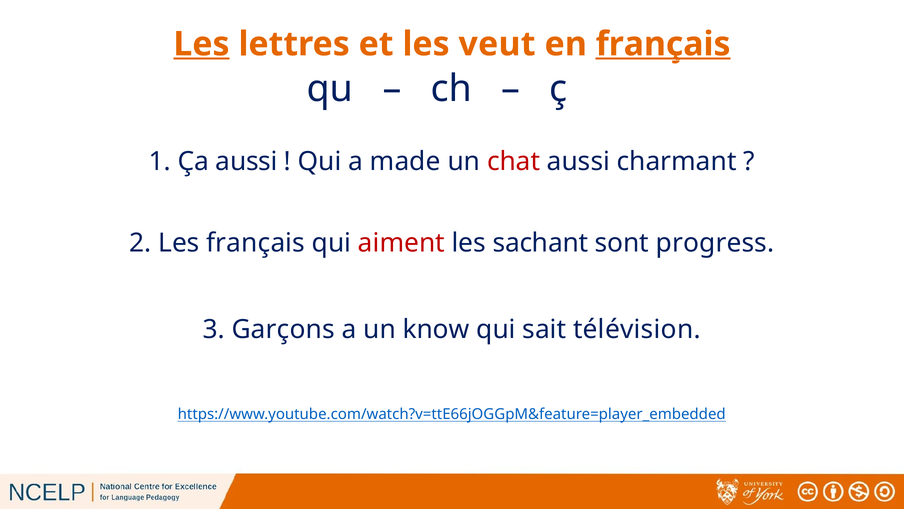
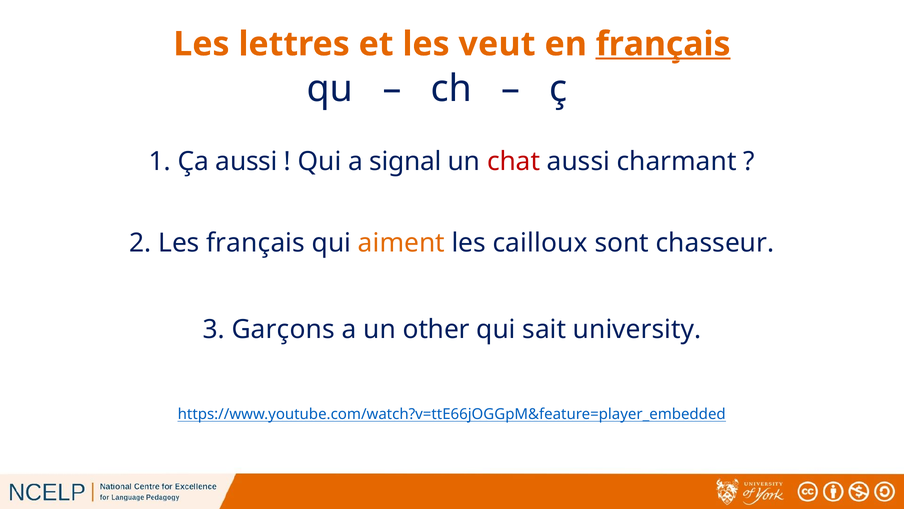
Les underline: present -> none (201, 44)
made: made -> signal (405, 161)
aiment colour: red -> orange (401, 243)
sachant: sachant -> cailloux (540, 243)
progress: progress -> chasseur (715, 243)
know: know -> other (436, 329)
télévision: télévision -> university (637, 329)
